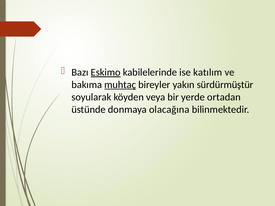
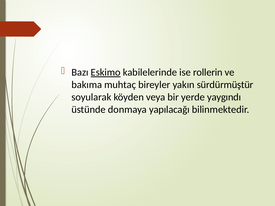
katılım: katılım -> rollerin (208, 72)
muhtaç underline: present -> none (120, 85)
ortadan: ortadan -> yaygındı (224, 97)
olacağına: olacağına -> yapılacağı (169, 110)
